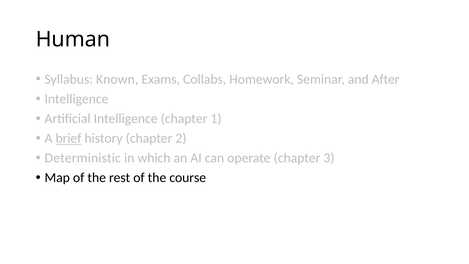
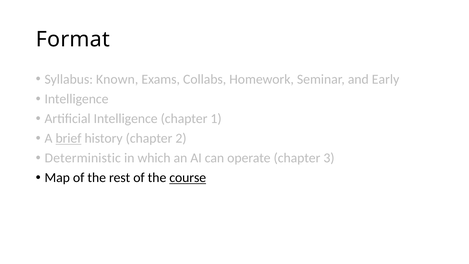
Human: Human -> Format (73, 39)
After: After -> Early (386, 79)
course underline: none -> present (188, 178)
